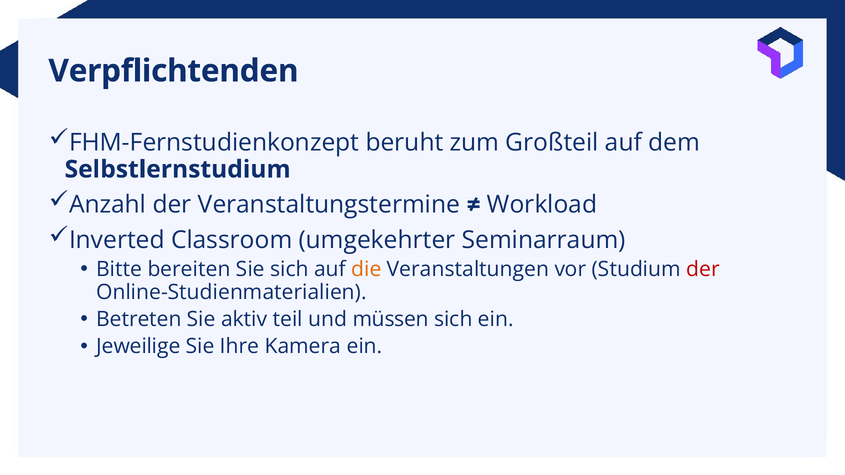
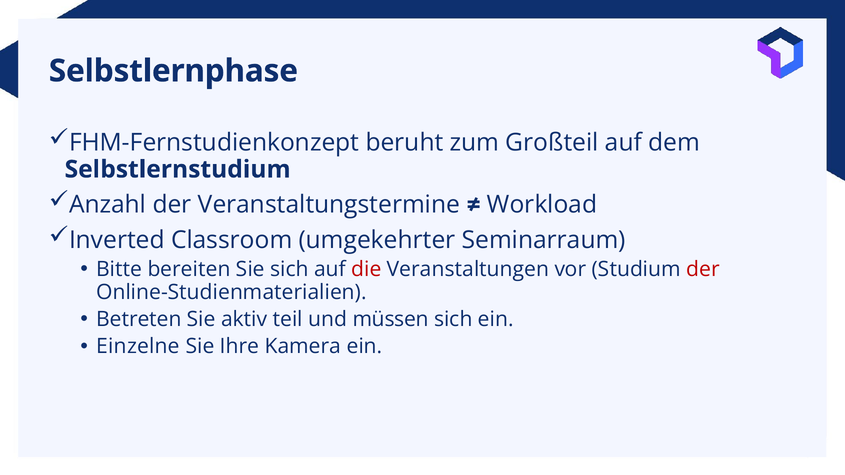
Verpflichtenden: Verpflichtenden -> Selbstlernphase (173, 71)
die colour: orange -> red (366, 269)
Jeweilige: Jeweilige -> Einzelne (138, 347)
